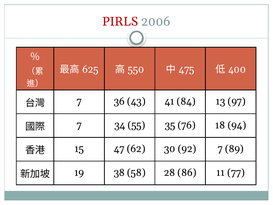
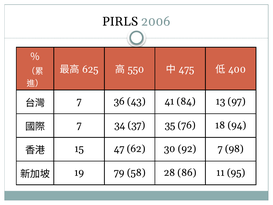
PIRLS colour: red -> black (120, 21)
55: 55 -> 37 (136, 125)
89: 89 -> 98 (234, 149)
38: 38 -> 79 (119, 172)
77: 77 -> 95 (236, 172)
